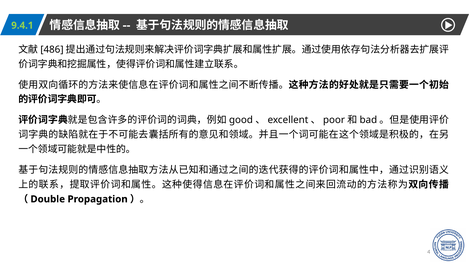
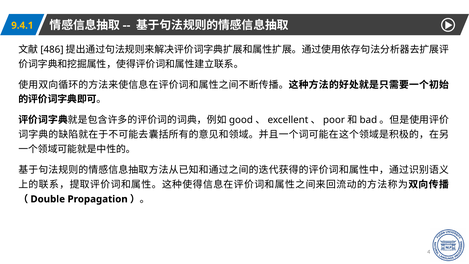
9.4.1 colour: light green -> yellow (22, 25)
